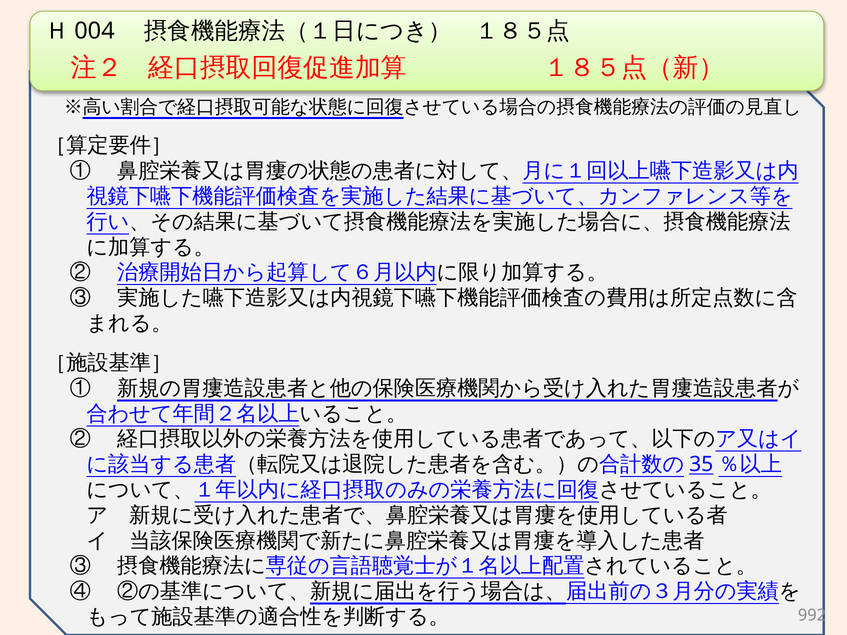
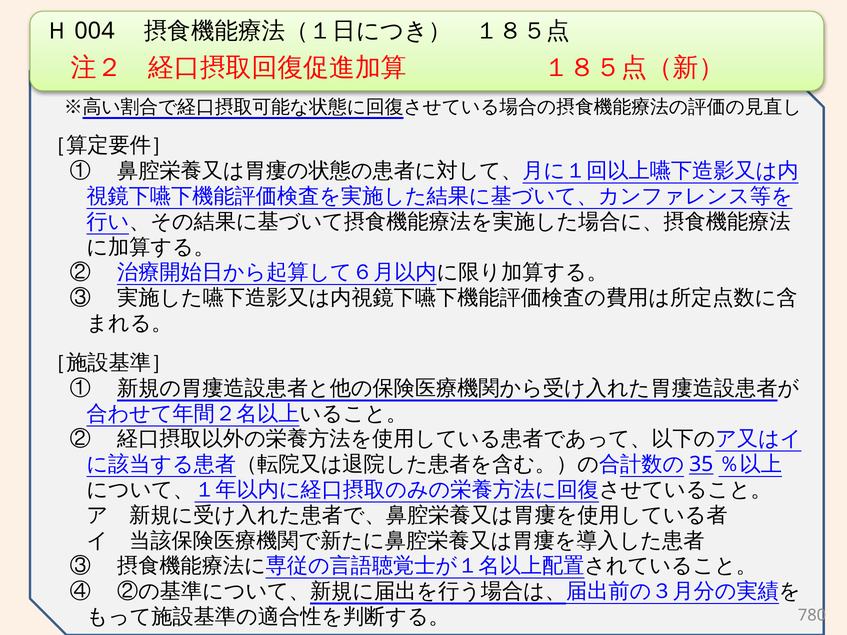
992: 992 -> 780 (812, 615)
